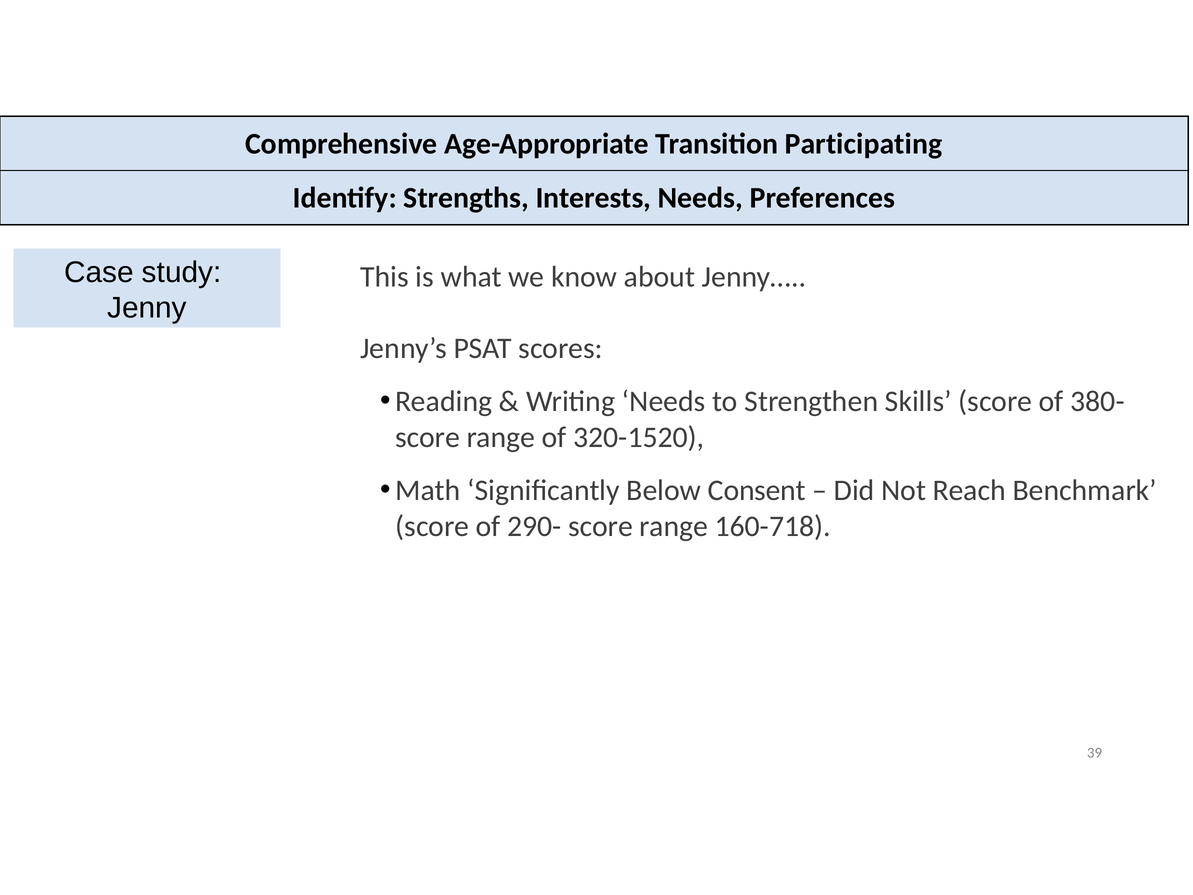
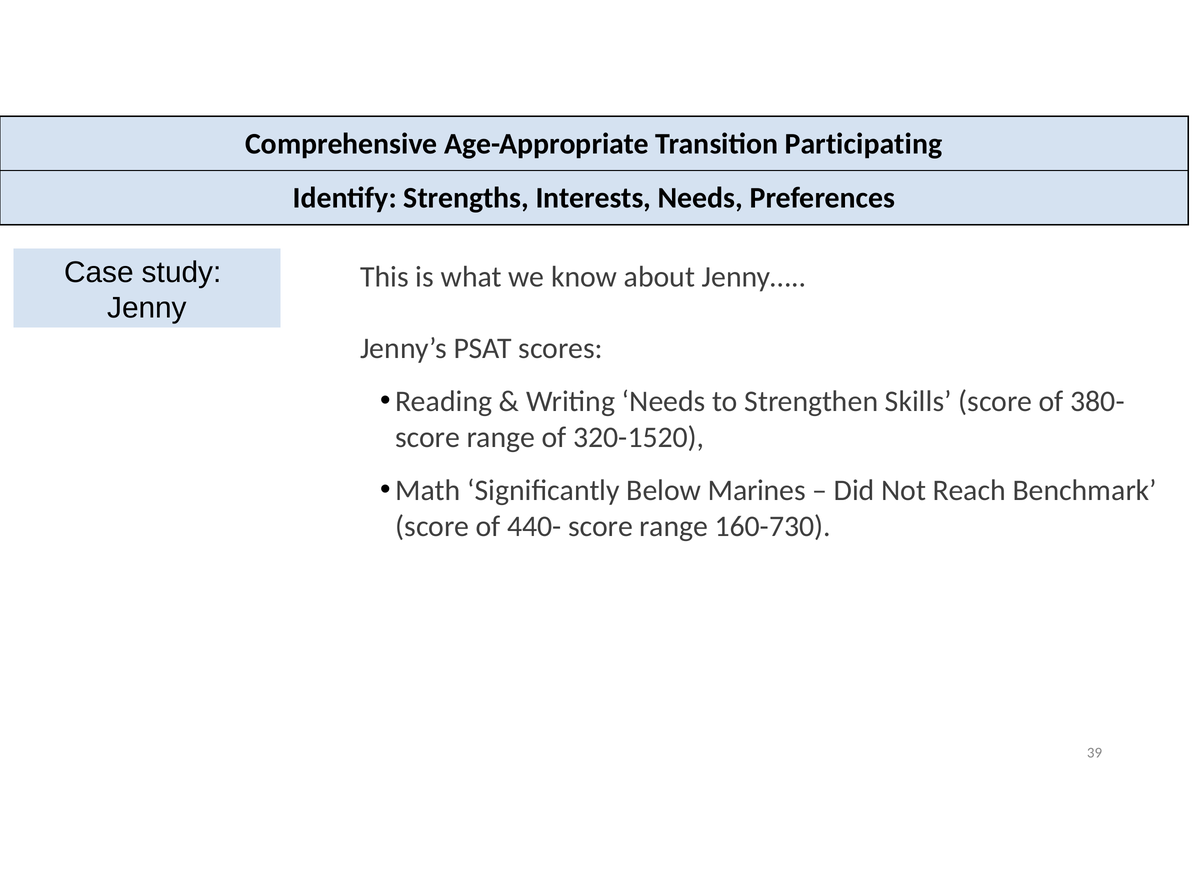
Consent: Consent -> Marines (757, 490)
290-: 290- -> 440- (534, 526)
160-718: 160-718 -> 160-730 (773, 526)
